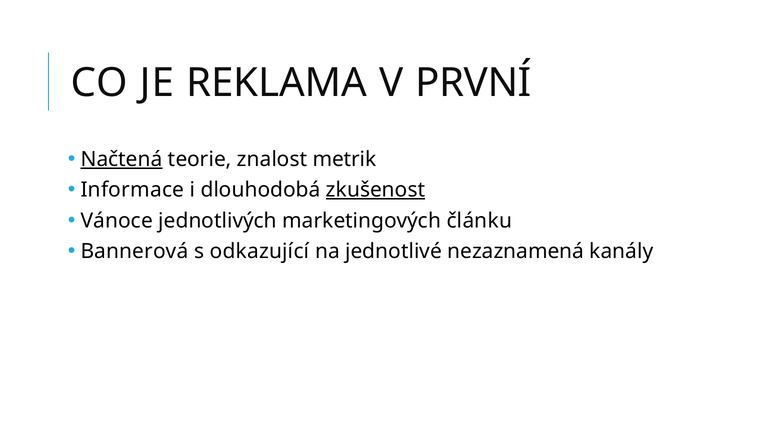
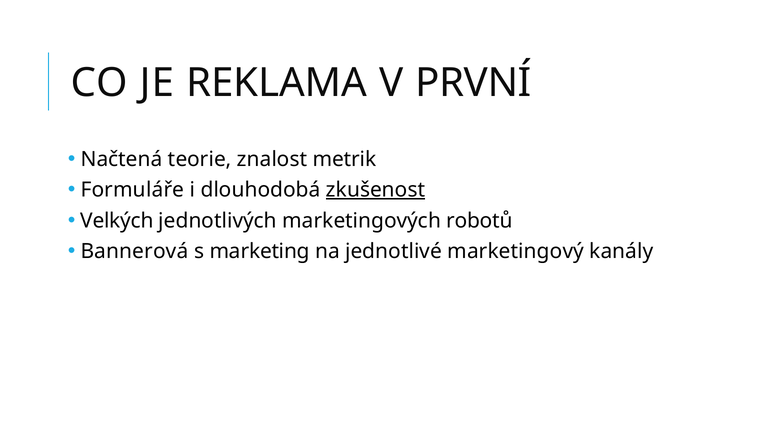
Načtená underline: present -> none (122, 159)
Informace: Informace -> Formuláře (132, 190)
Vánoce: Vánoce -> Velkých (117, 221)
článku: článku -> robotů (480, 221)
odkazující: odkazující -> marketing (260, 252)
nezaznamená: nezaznamená -> marketingový (516, 252)
